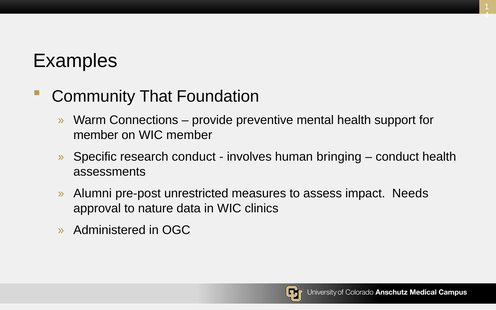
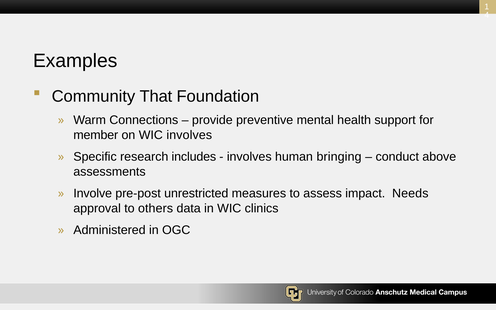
WIC member: member -> involves (189, 135)
research conduct: conduct -> includes (194, 157)
conduct health: health -> above (439, 157)
Alumni: Alumni -> Involve (93, 193)
nature: nature -> others (156, 208)
